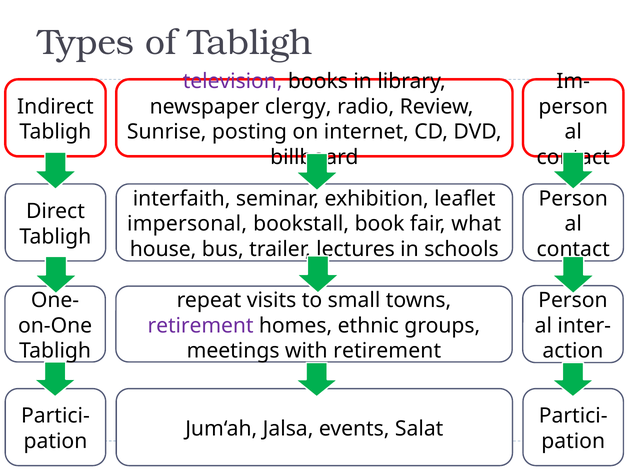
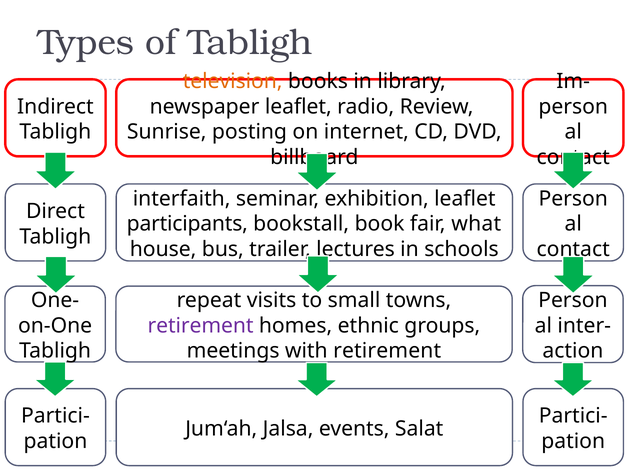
television colour: purple -> orange (233, 81)
newspaper clergy: clergy -> leaflet (298, 106)
impersonal: impersonal -> participants (187, 224)
